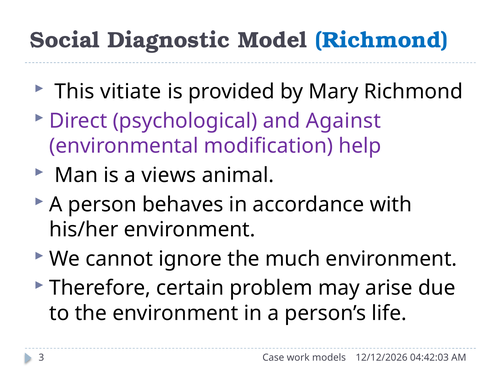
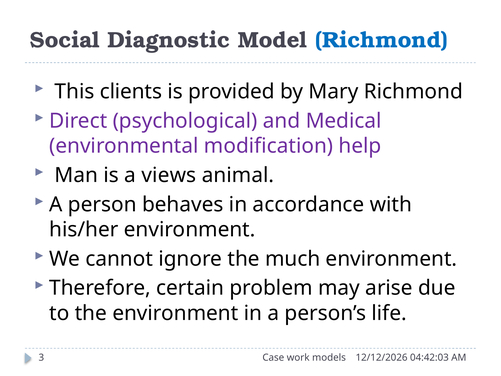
vitiate: vitiate -> clients (131, 92)
Against: Against -> Medical (344, 121)
